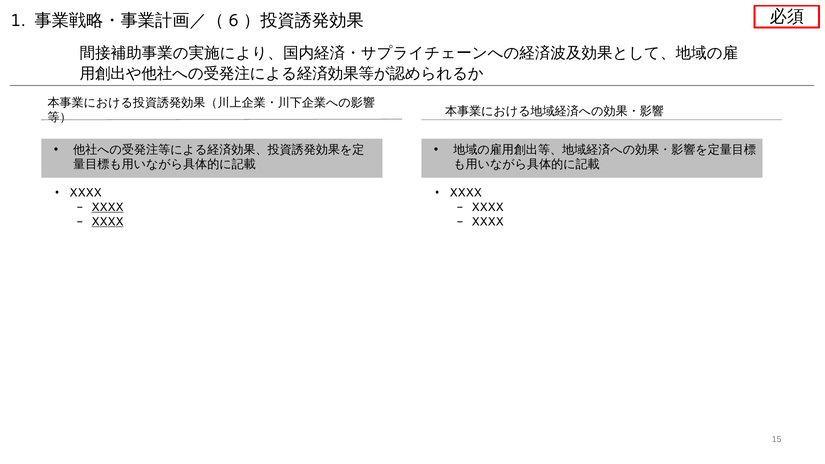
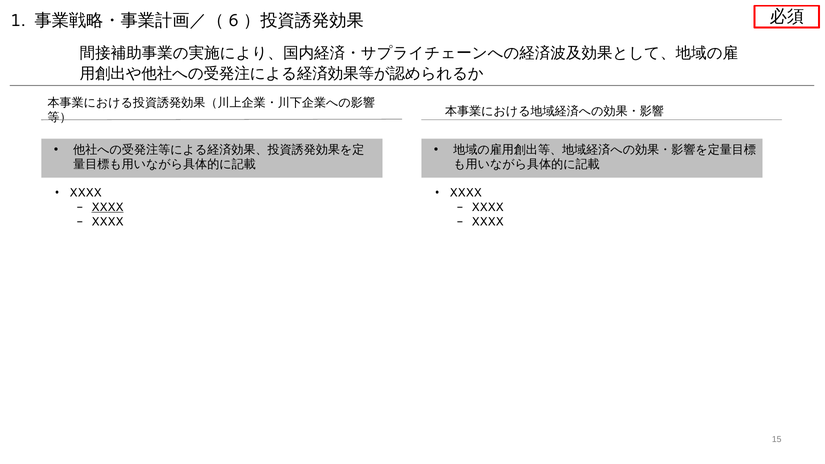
XXXX underline: present -> none (107, 222)
